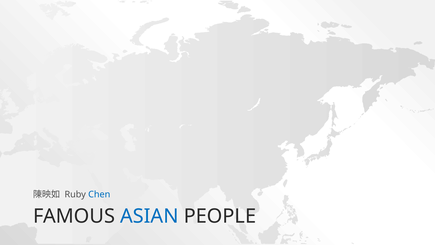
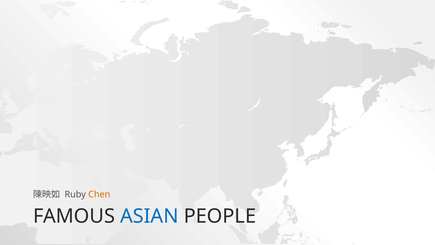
Chen colour: blue -> orange (99, 194)
